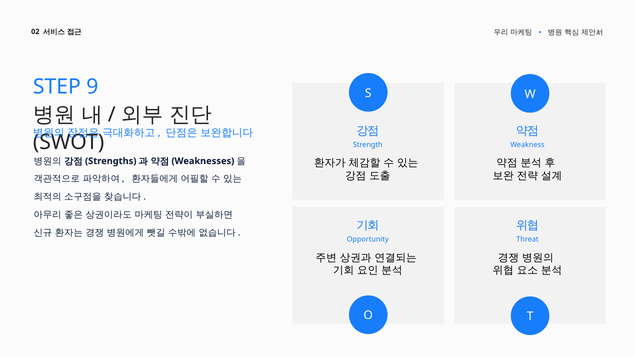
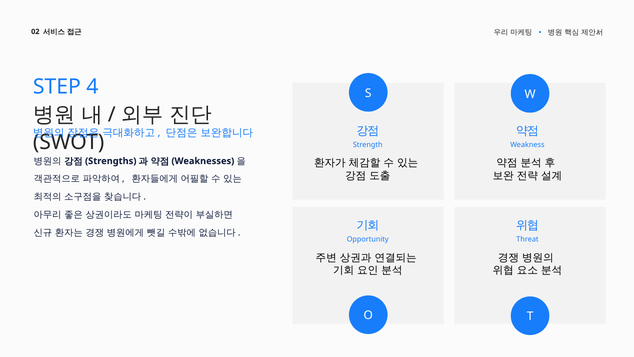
9: 9 -> 4 (92, 87)
